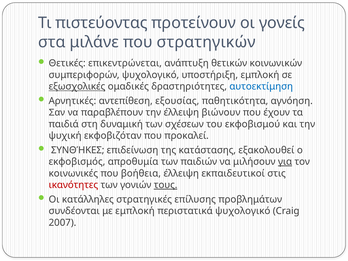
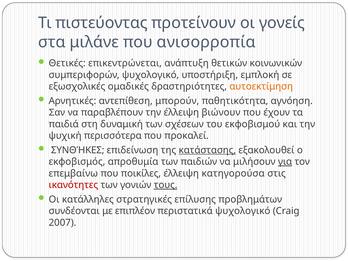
στρατηγικών: στρατηγικών -> ανισορροπία (206, 42)
εξωσχολικές underline: present -> none (77, 87)
αυτοεκτίμηση colour: blue -> orange (261, 87)
εξουσίας: εξουσίας -> μπορούν (177, 101)
εκφοβιζόταν: εκφοβιζόταν -> περισσότερα (113, 136)
κατάστασης underline: none -> present (207, 150)
κοινωνικές: κοινωνικές -> επεμβαίνω (73, 173)
βοήθεια: βοήθεια -> ποικίλες (141, 173)
εκπαιδευτικοί: εκπαιδευτικοί -> κατηγορούσα (233, 173)
με εμπλοκή: εμπλοκή -> επιπλέον (135, 211)
